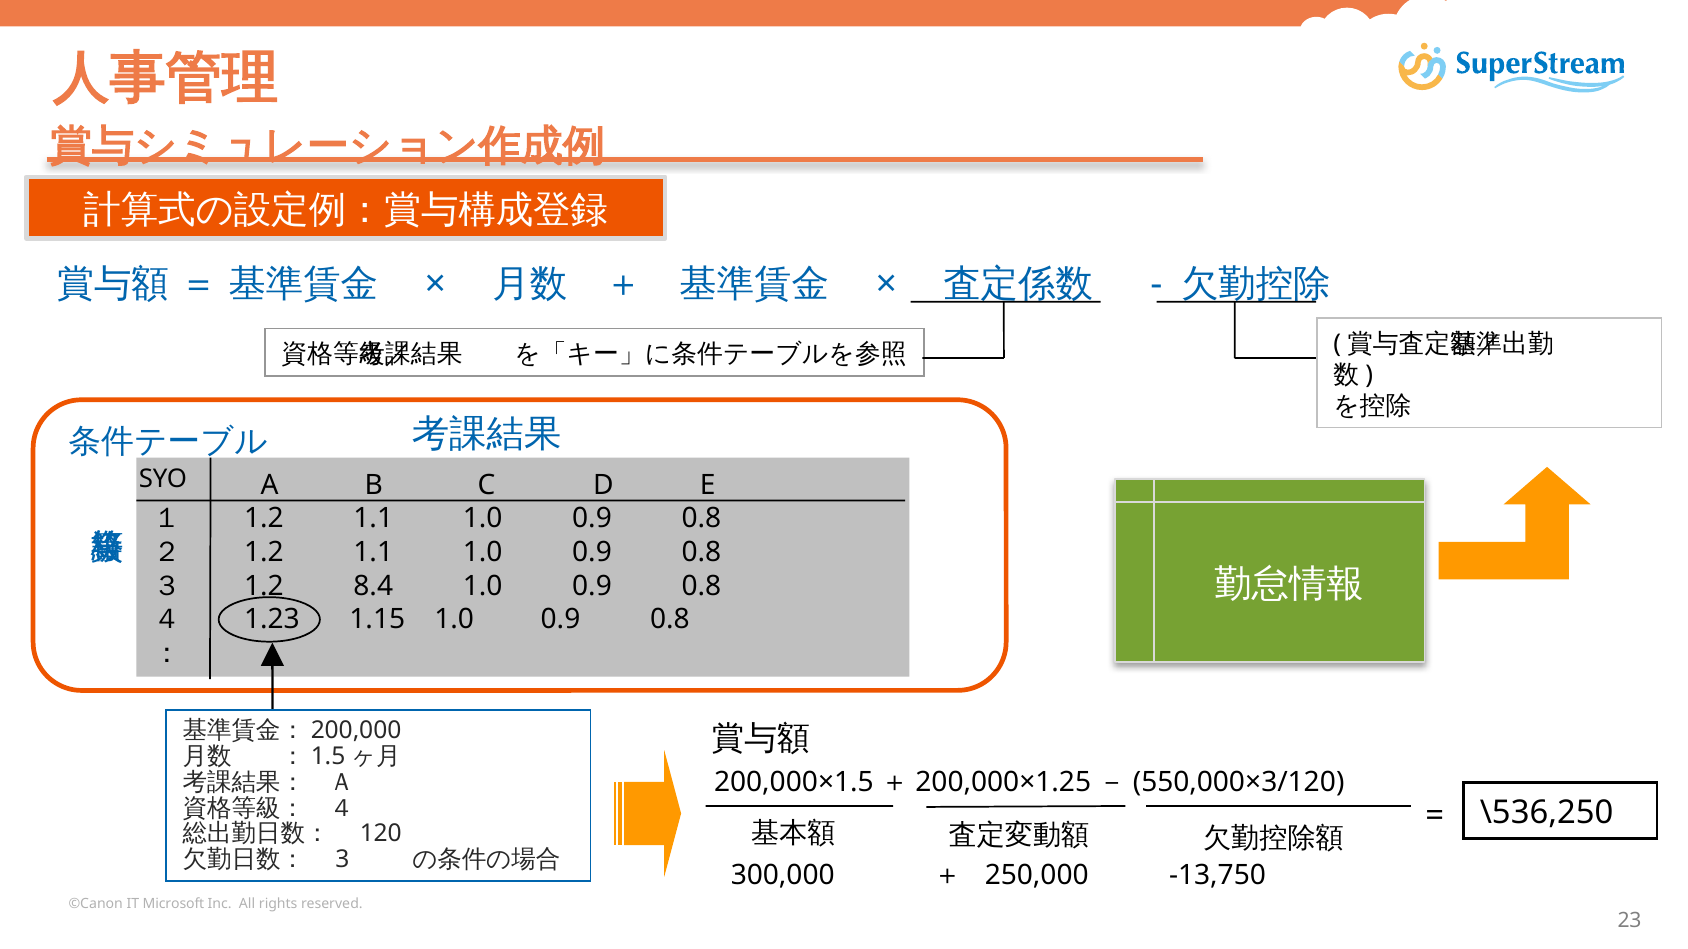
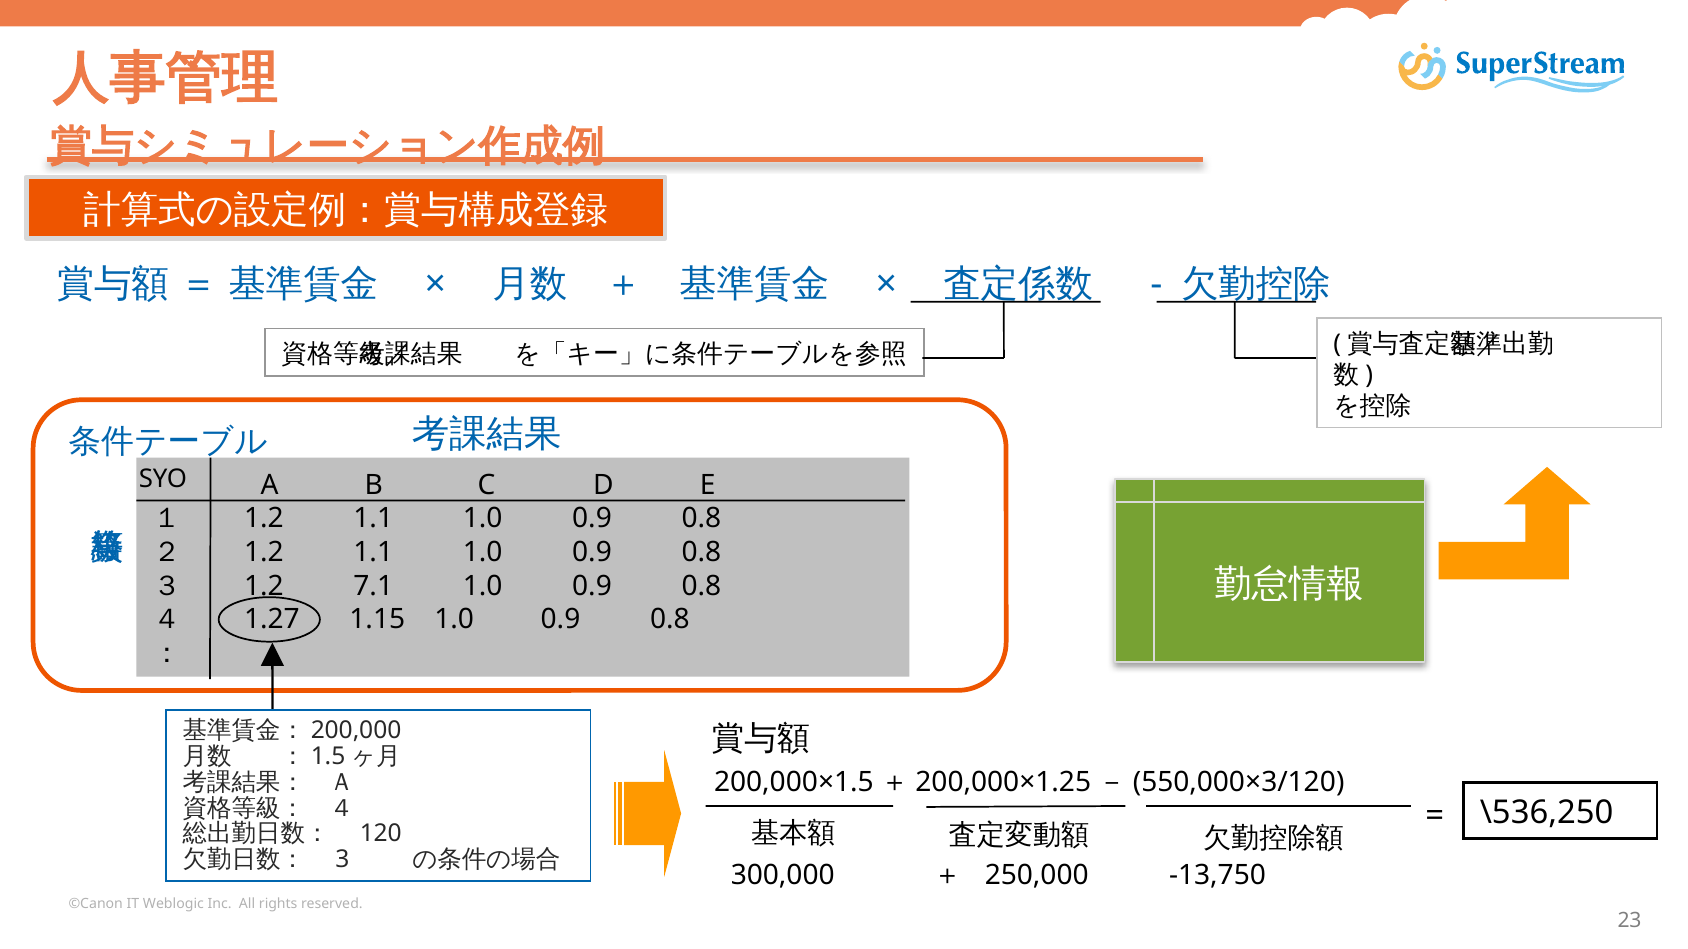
8.4: 8.4 -> 7.1 (373, 586)
1.23: 1.23 -> 1.27 (272, 620)
Microsoft: Microsoft -> Weblogic (173, 904)
